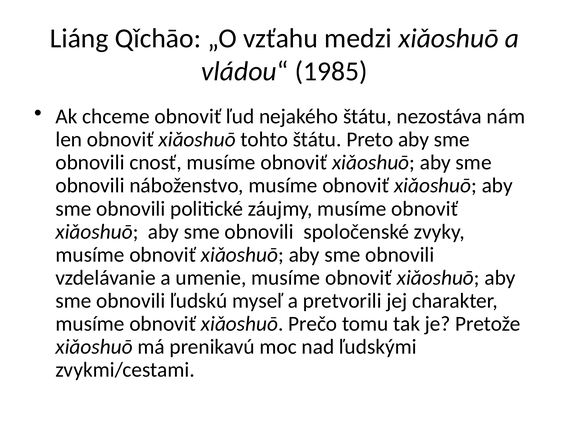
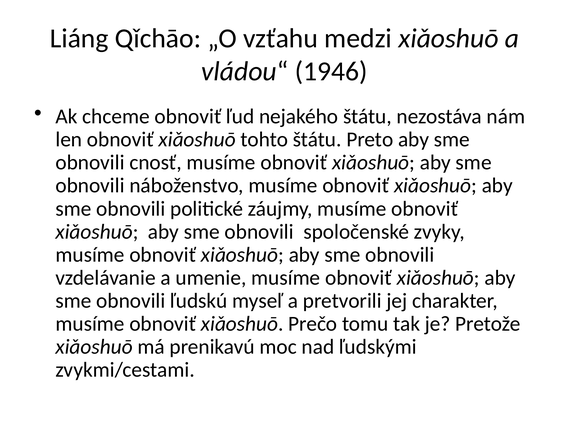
1985: 1985 -> 1946 (331, 72)
